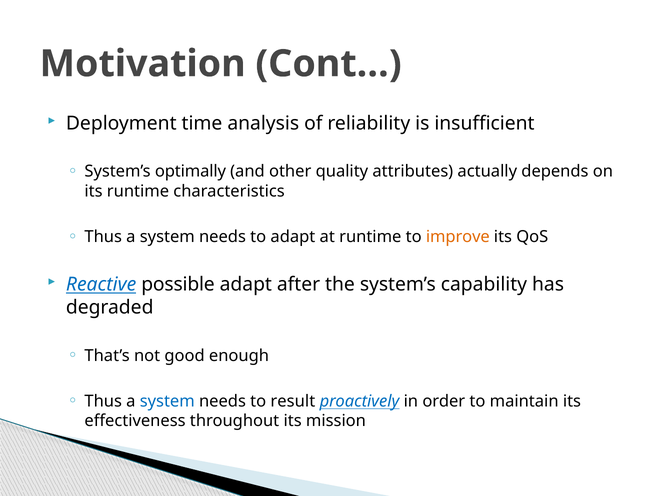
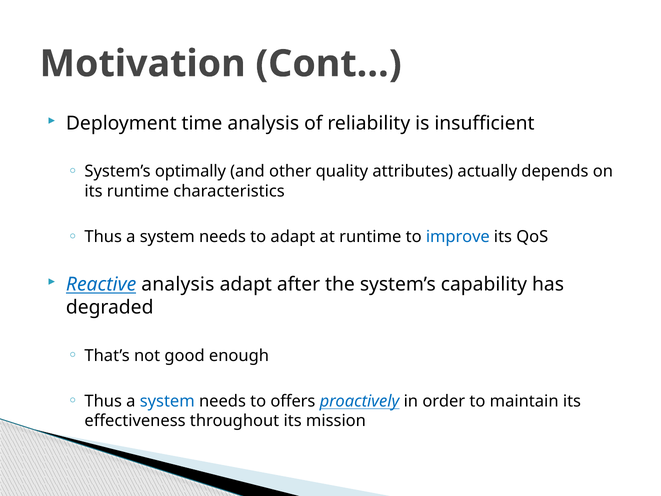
improve colour: orange -> blue (458, 237)
Reactive possible: possible -> analysis (178, 284)
result: result -> offers (293, 401)
